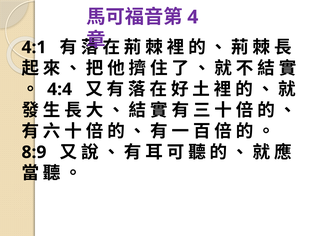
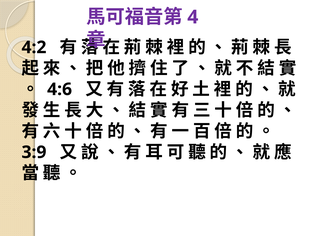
4:1: 4:1 -> 4:2 (34, 47)
4:4: 4:4 -> 4:6 (60, 89)
8:9: 8:9 -> 3:9 (34, 152)
